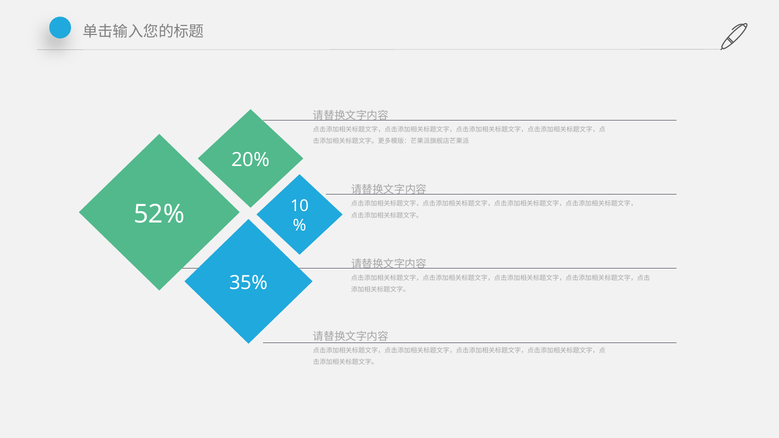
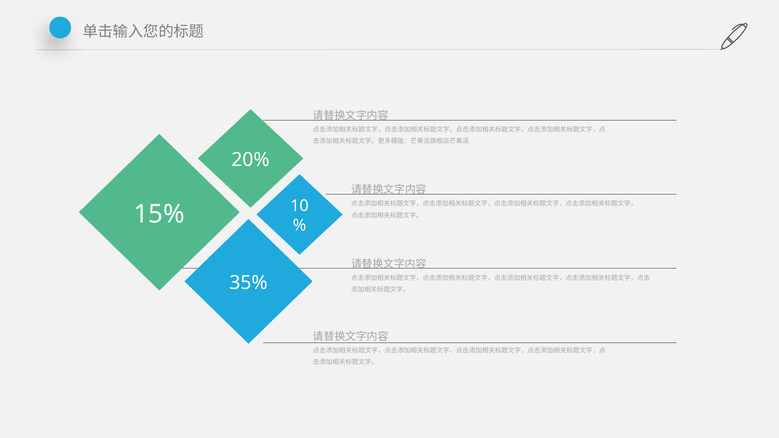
52%: 52% -> 15% (159, 214)
